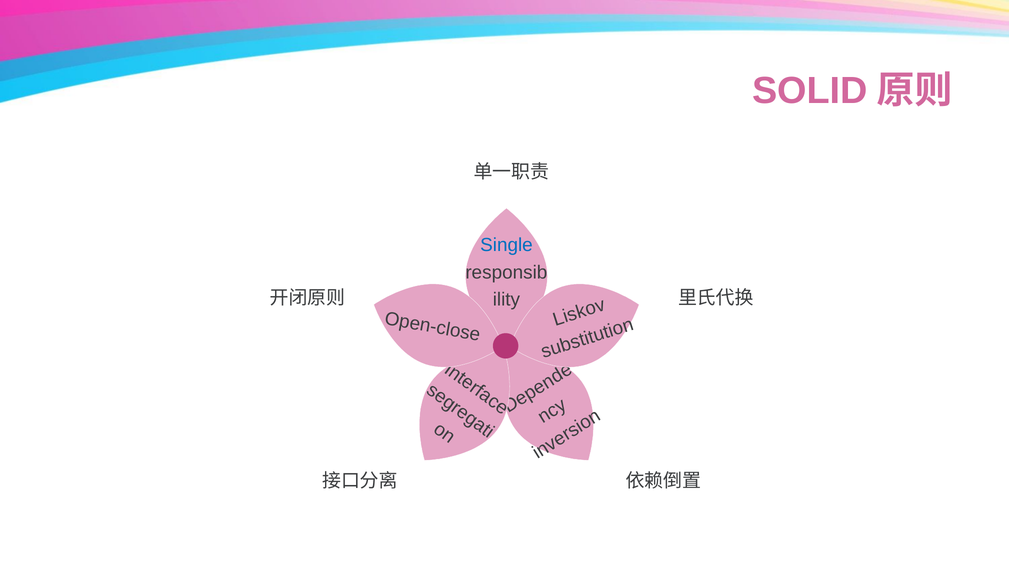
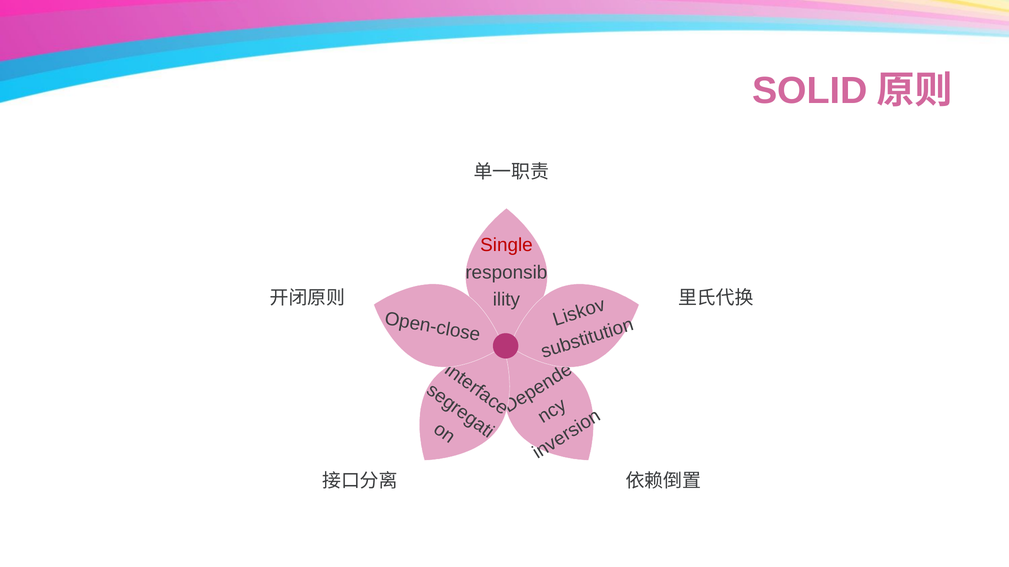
Single colour: blue -> red (506, 245)
